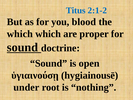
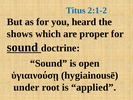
blood: blood -> heard (84, 22)
which: which -> shows (20, 34)
nothing: nothing -> applied (94, 87)
